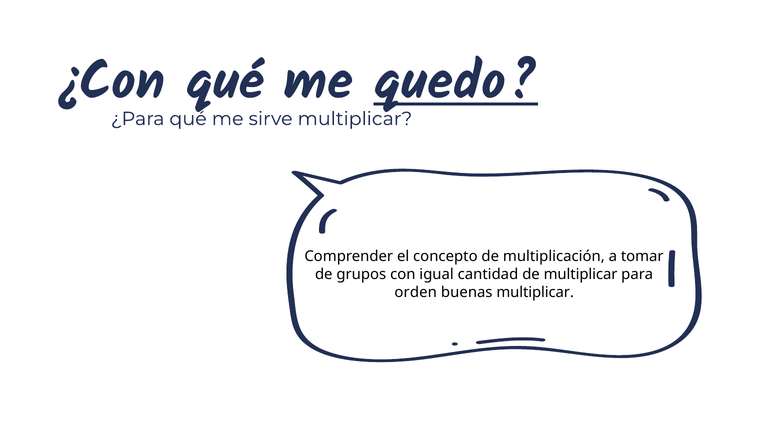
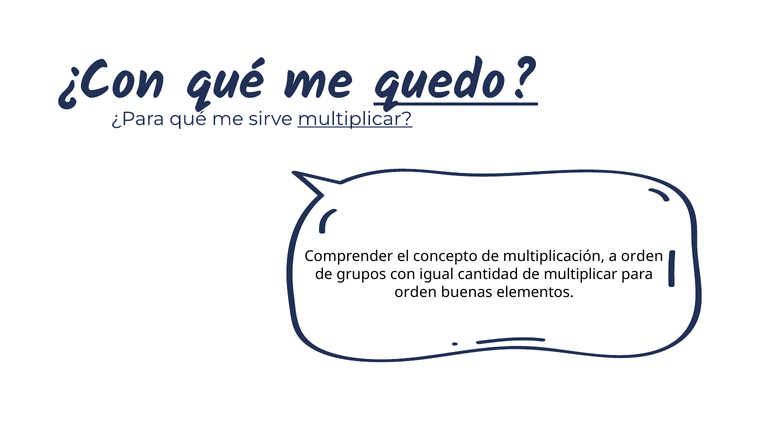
multiplicar underline: none -> present (355, 119)
a tomar: tomar -> orden (642, 257)
buenas multiplicar: multiplicar -> elementos (535, 293)
